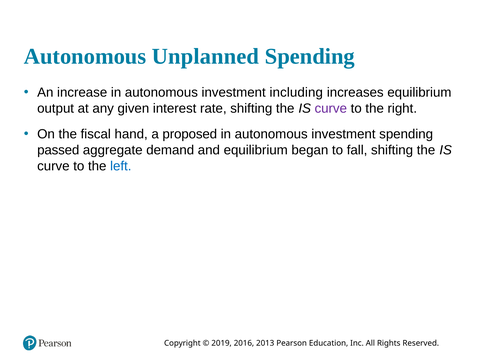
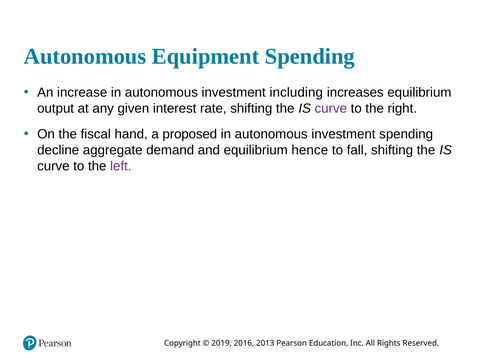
Unplanned: Unplanned -> Equipment (206, 57)
passed: passed -> decline (58, 150)
began: began -> hence (310, 150)
left colour: blue -> purple (121, 166)
